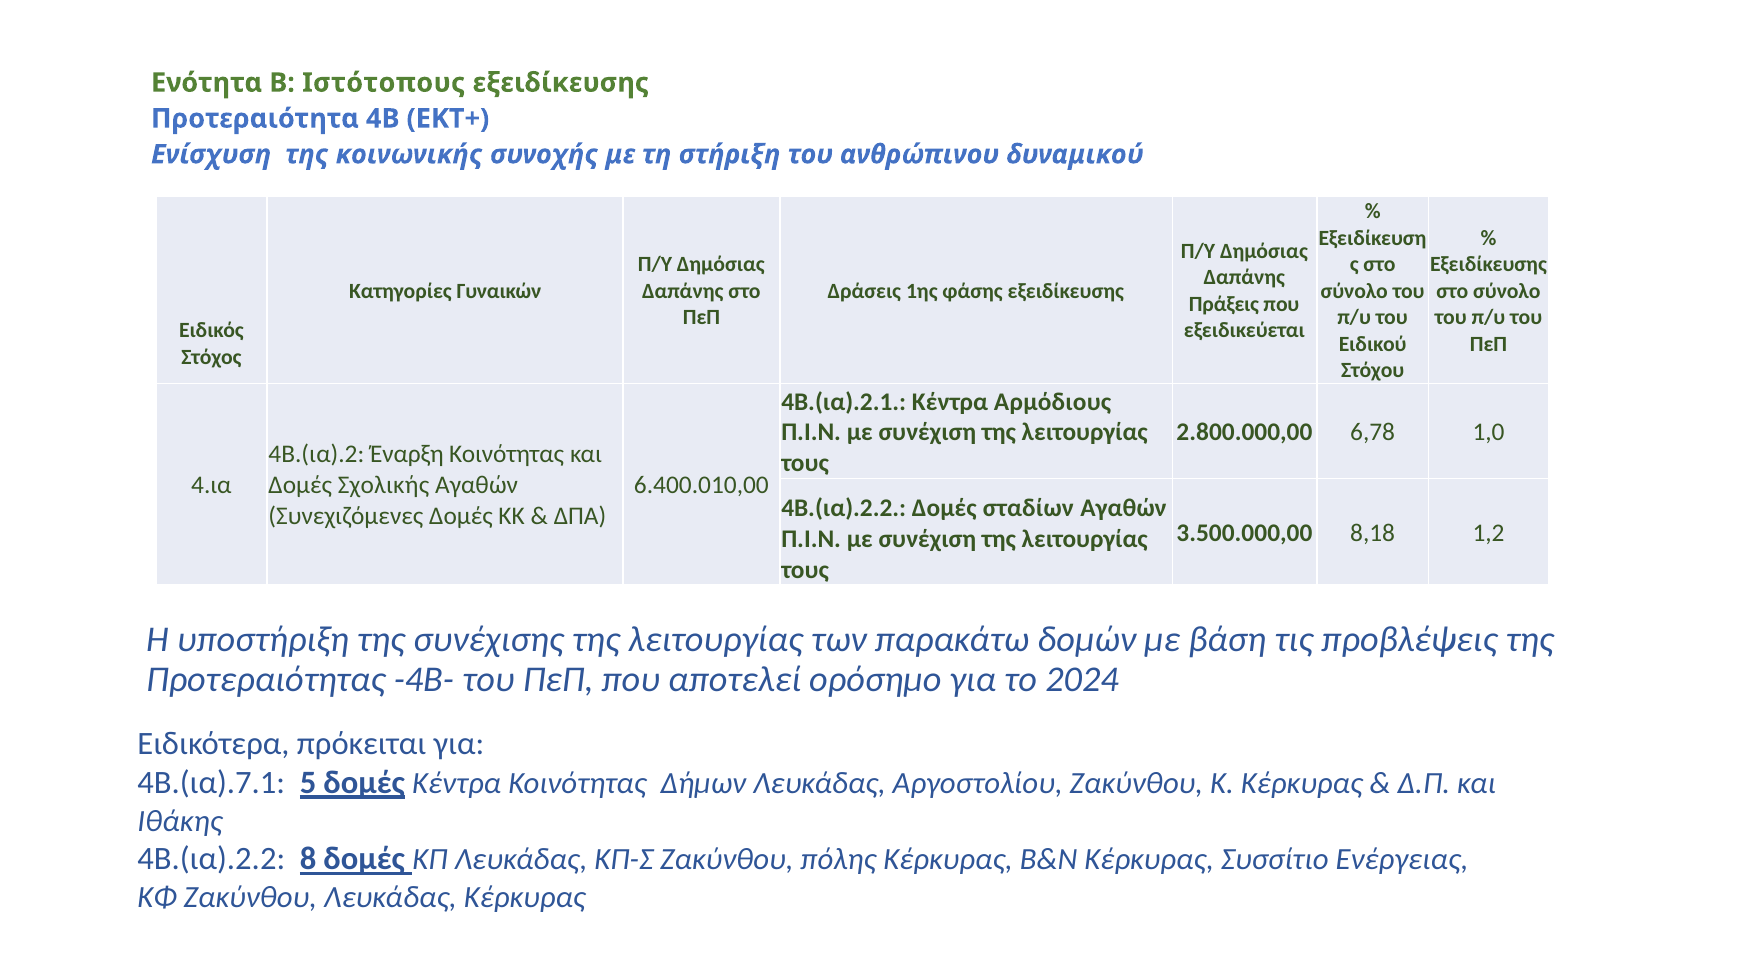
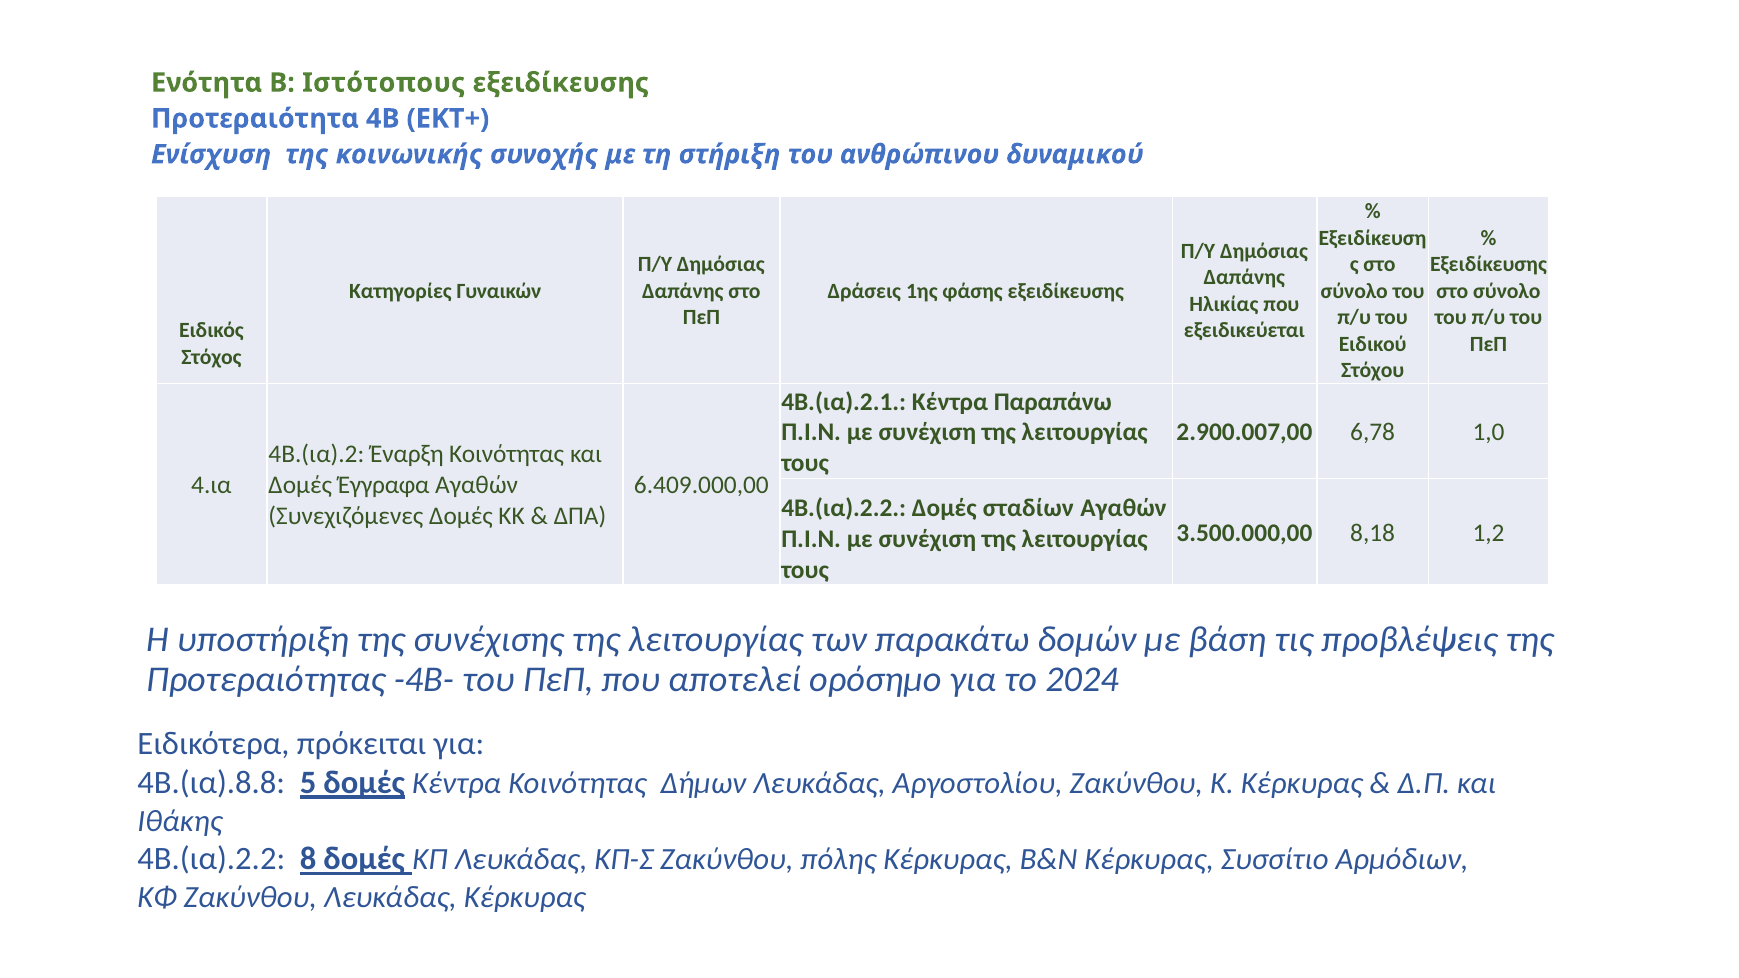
Πράξεις: Πράξεις -> Ηλικίας (1224, 304)
Αρμόδιους: Αρμόδιους -> Παραπάνω (1053, 402)
2.800.000,00: 2.800.000,00 -> 2.900.007,00 (1244, 432)
Σχολικής: Σχολικής -> Έγγραφα (384, 485)
6.400.010,00: 6.400.010,00 -> 6.409.000,00 (701, 485)
4Β.(ια).7.1: 4Β.(ια).7.1 -> 4Β.(ια).8.8 (211, 783)
Ενέργειας: Ενέργειας -> Αρμόδιων (1402, 860)
